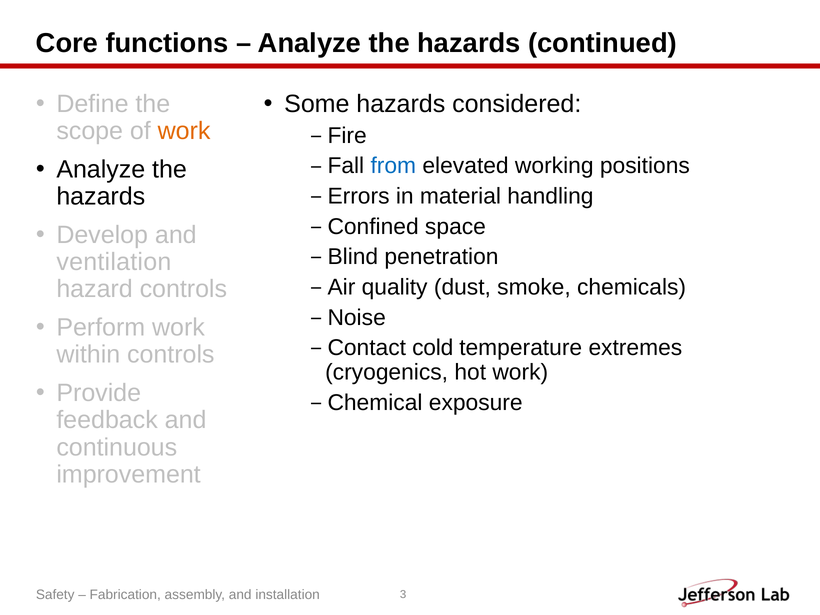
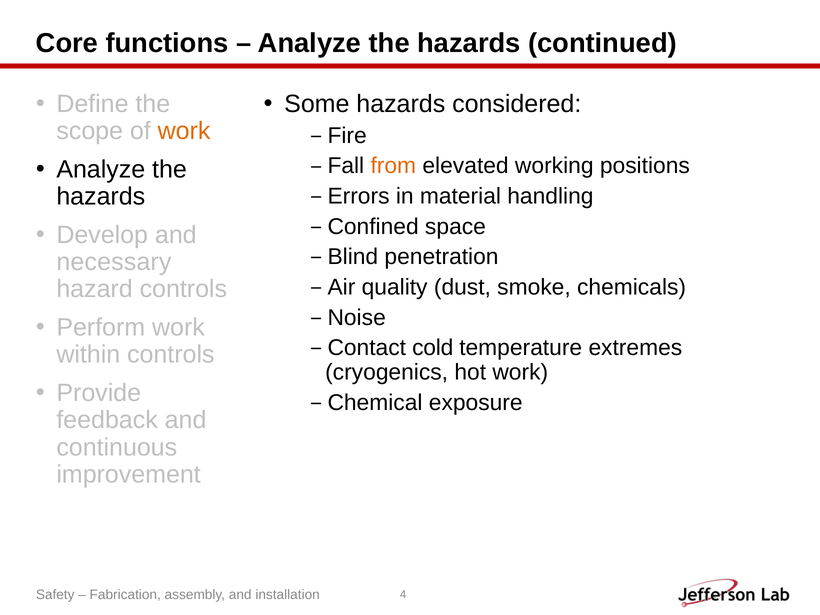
from colour: blue -> orange (393, 166)
ventilation: ventilation -> necessary (114, 262)
3: 3 -> 4 (403, 594)
